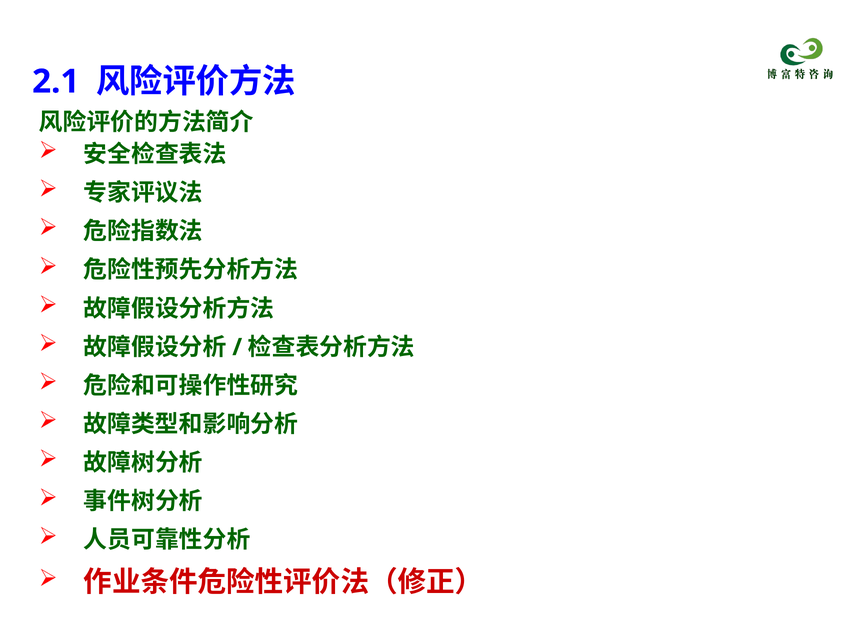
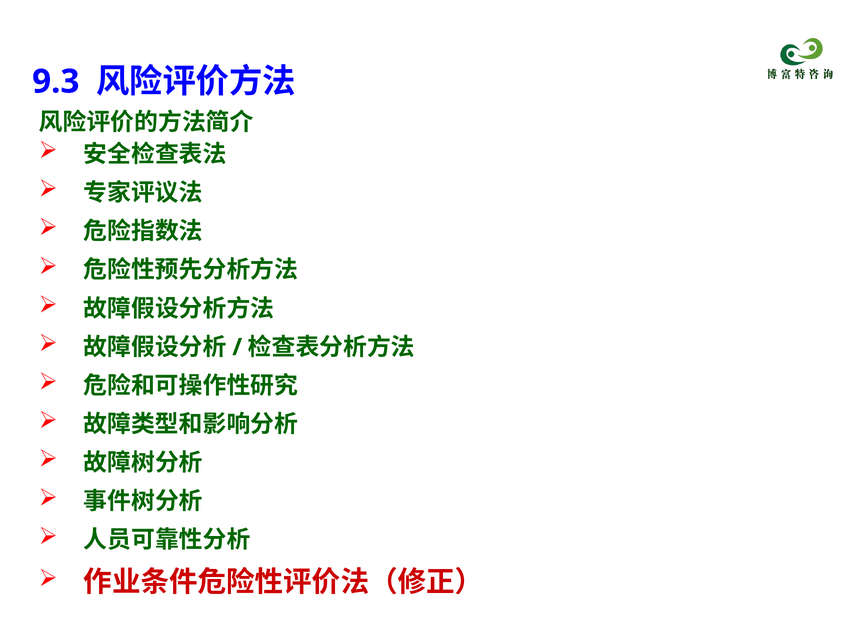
2.1: 2.1 -> 9.3 (56, 82)
